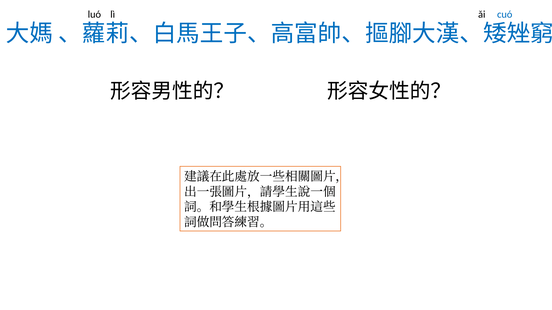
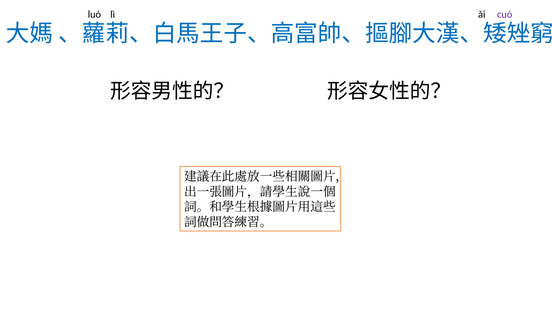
cuó colour: blue -> purple (505, 14)
